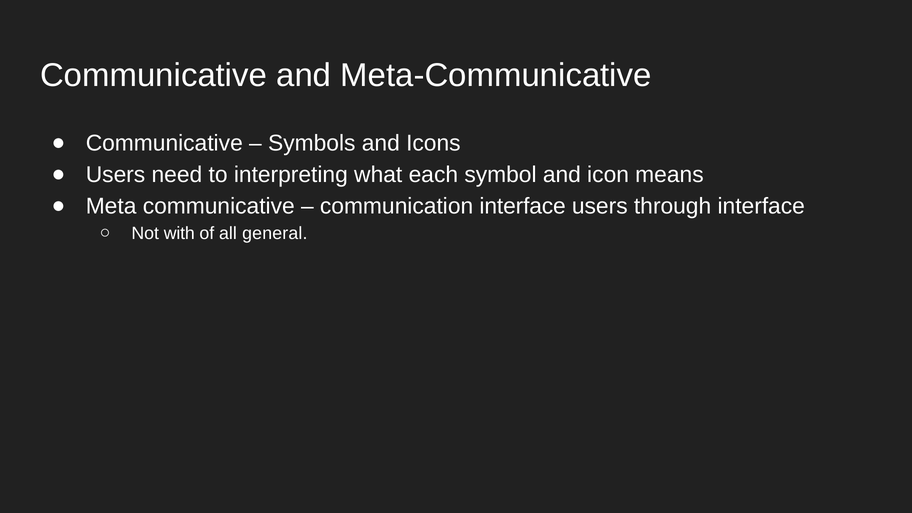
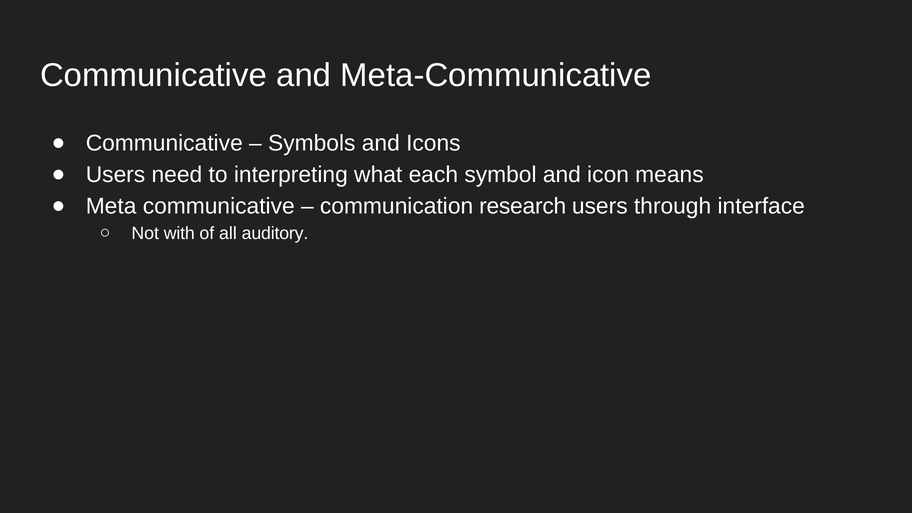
communication interface: interface -> research (523, 206)
general: general -> auditory (275, 234)
